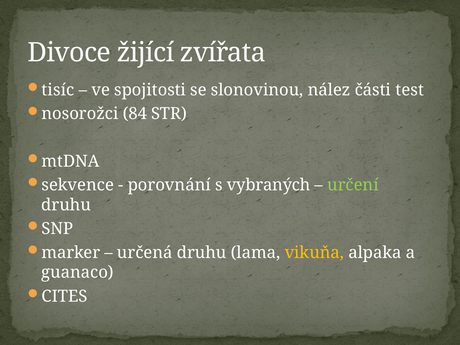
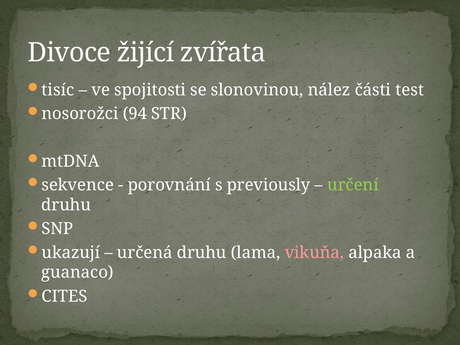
84: 84 -> 94 (135, 114)
vybraných: vybraných -> previously (269, 185)
marker: marker -> ukazují (71, 253)
vikuňa colour: yellow -> pink (314, 253)
